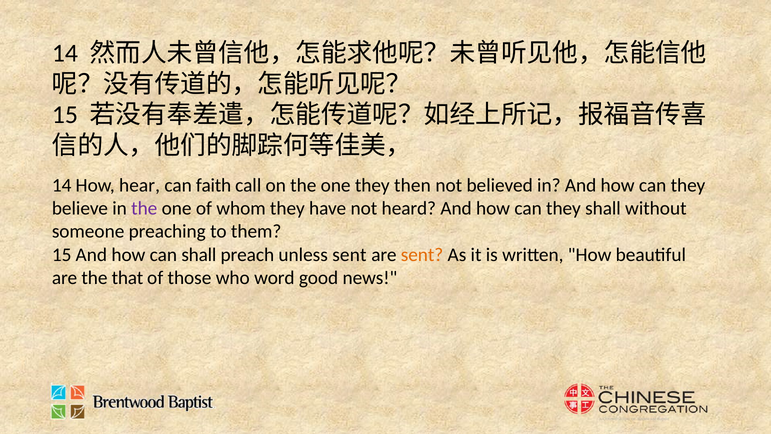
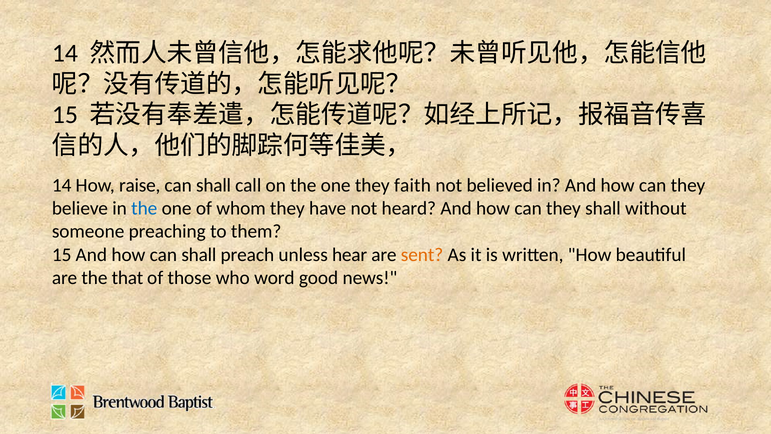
hear: hear -> raise (140, 185)
faith: faith -> shall (214, 185)
then: then -> faith (412, 185)
the colour: purple -> blue (144, 208)
unless sent: sent -> hear (350, 254)
